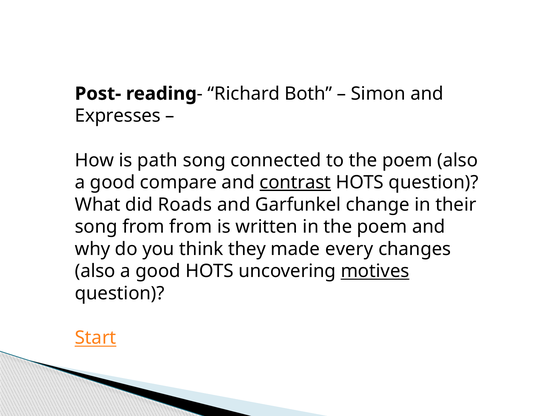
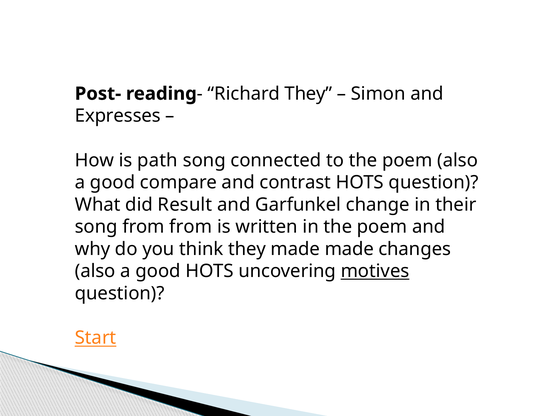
Richard Both: Both -> They (308, 94)
contrast underline: present -> none (295, 183)
Roads: Roads -> Result (185, 205)
made every: every -> made (349, 249)
